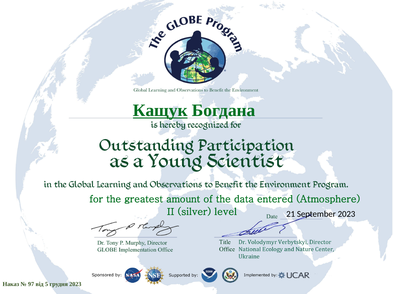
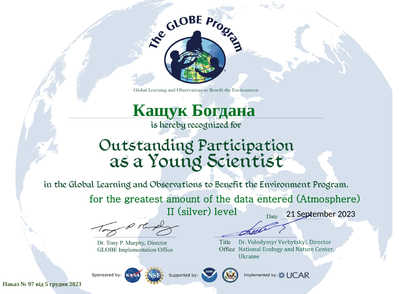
Кащук underline: present -> none (160, 110)
